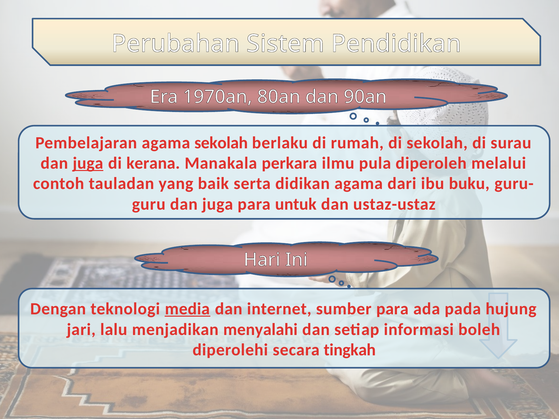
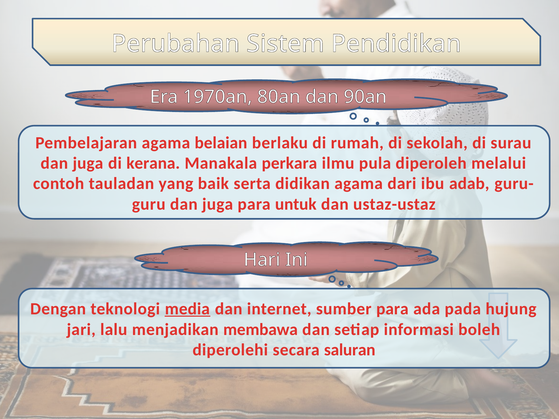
agama sekolah: sekolah -> belaian (221, 143)
juga underline: present -> none (88, 163)
buku: buku -> adab (469, 184)
menyalahi: menyalahi -> membawa (260, 330)
tingkah: tingkah -> saluran (350, 350)
